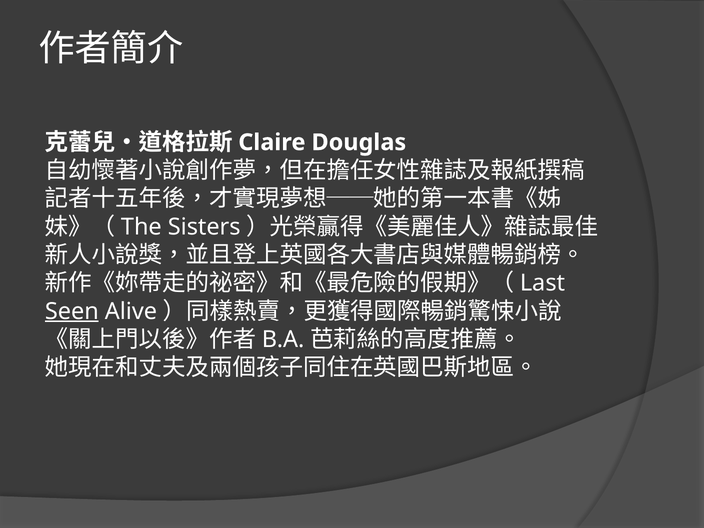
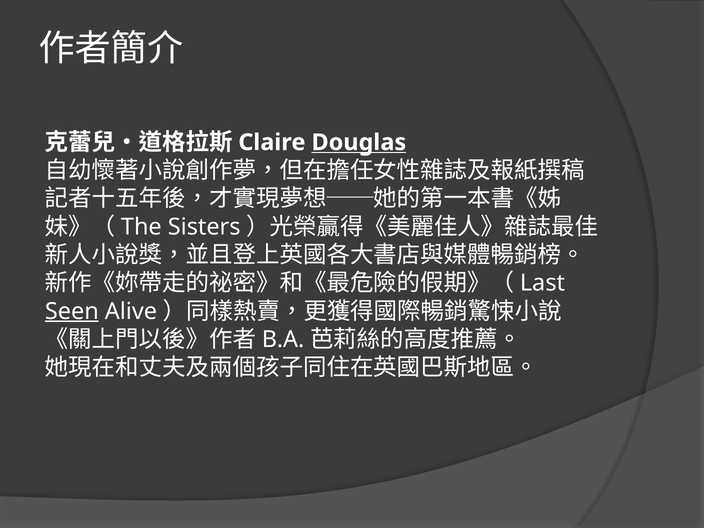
Douglas underline: none -> present (359, 142)
